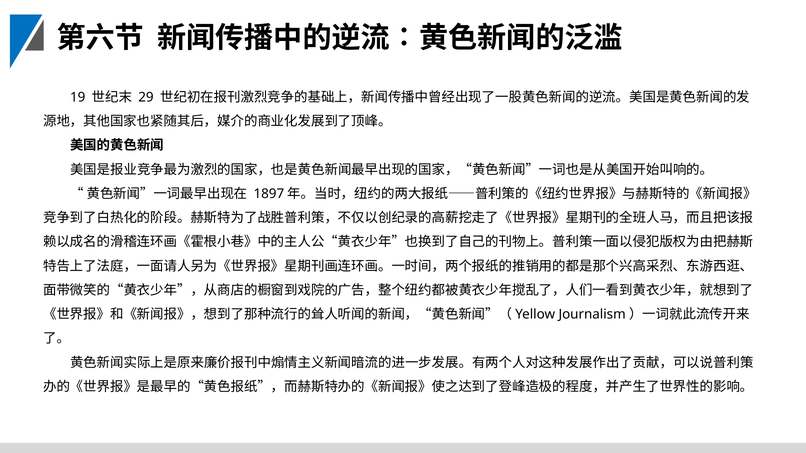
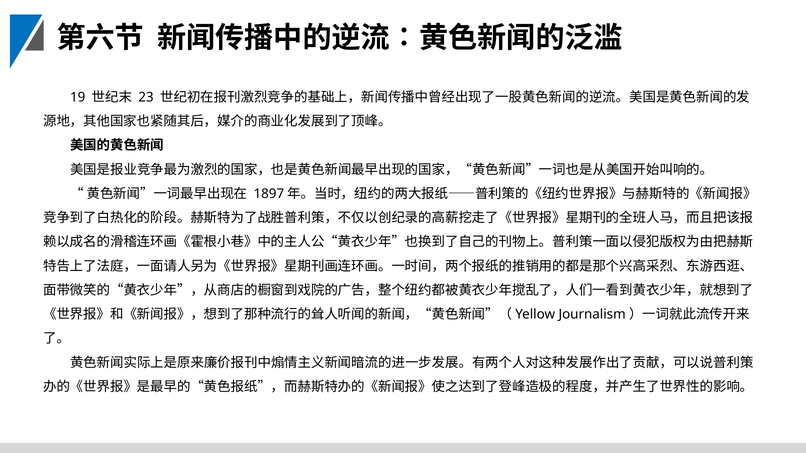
29: 29 -> 23 (146, 97)
